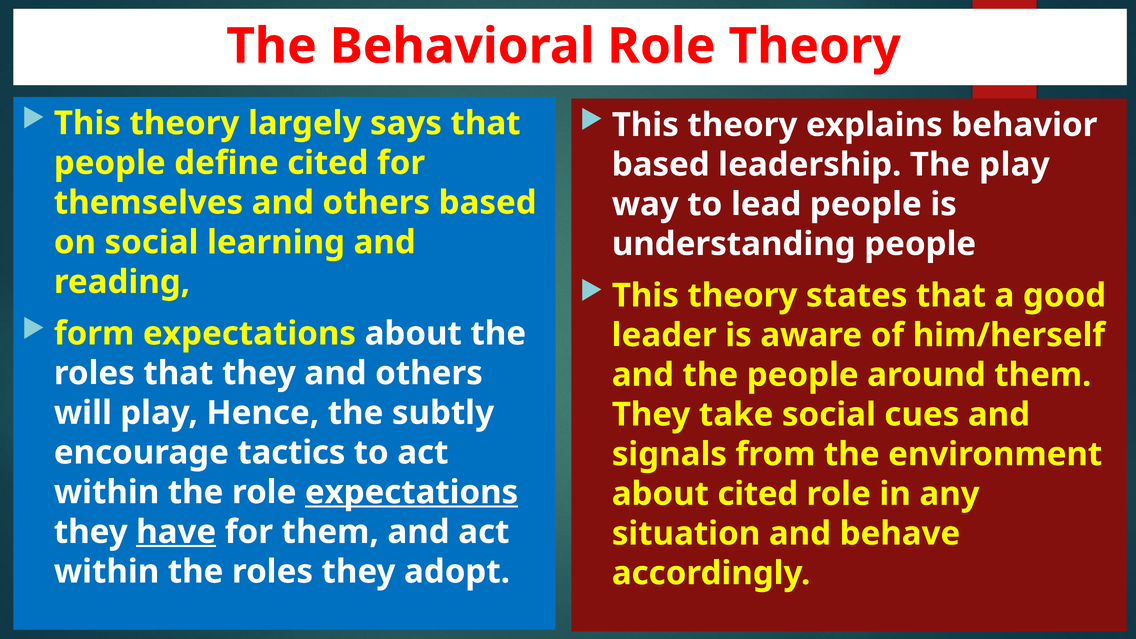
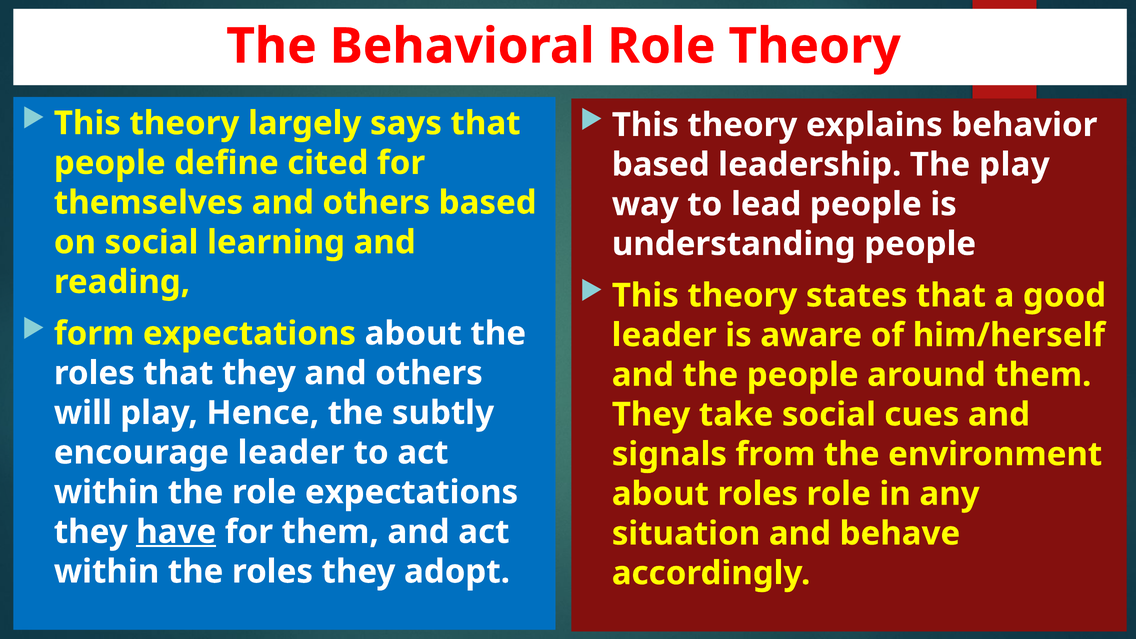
encourage tactics: tactics -> leader (291, 453)
expectations underline: present -> none (412, 492)
about cited: cited -> roles (758, 494)
